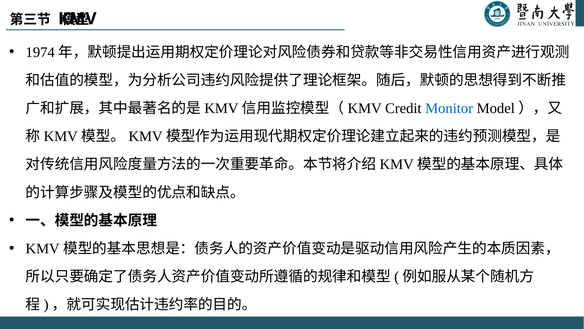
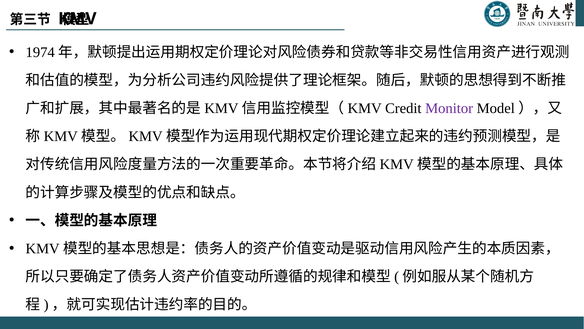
Monitor colour: blue -> purple (449, 108)
